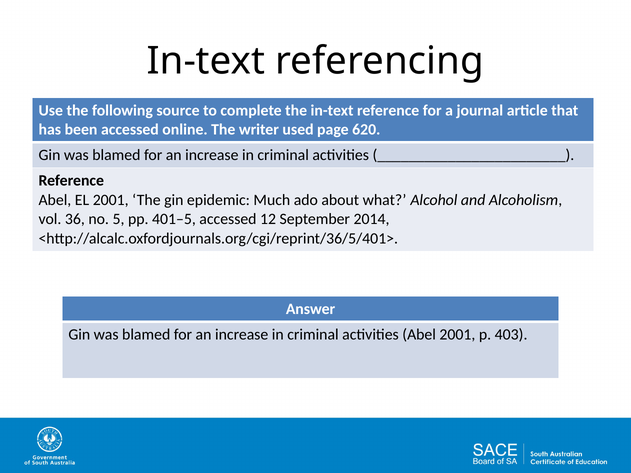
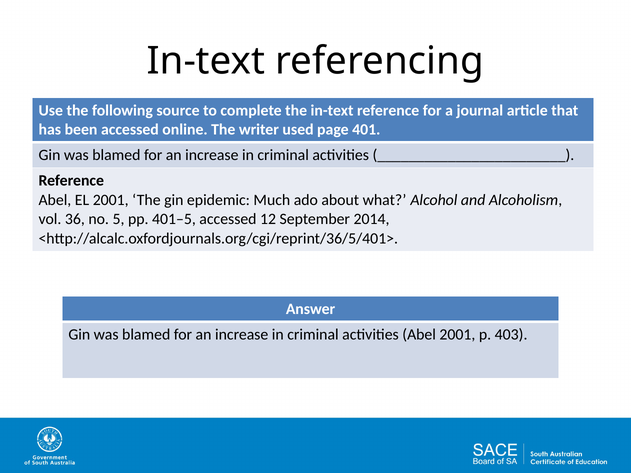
620: 620 -> 401 (366, 130)
